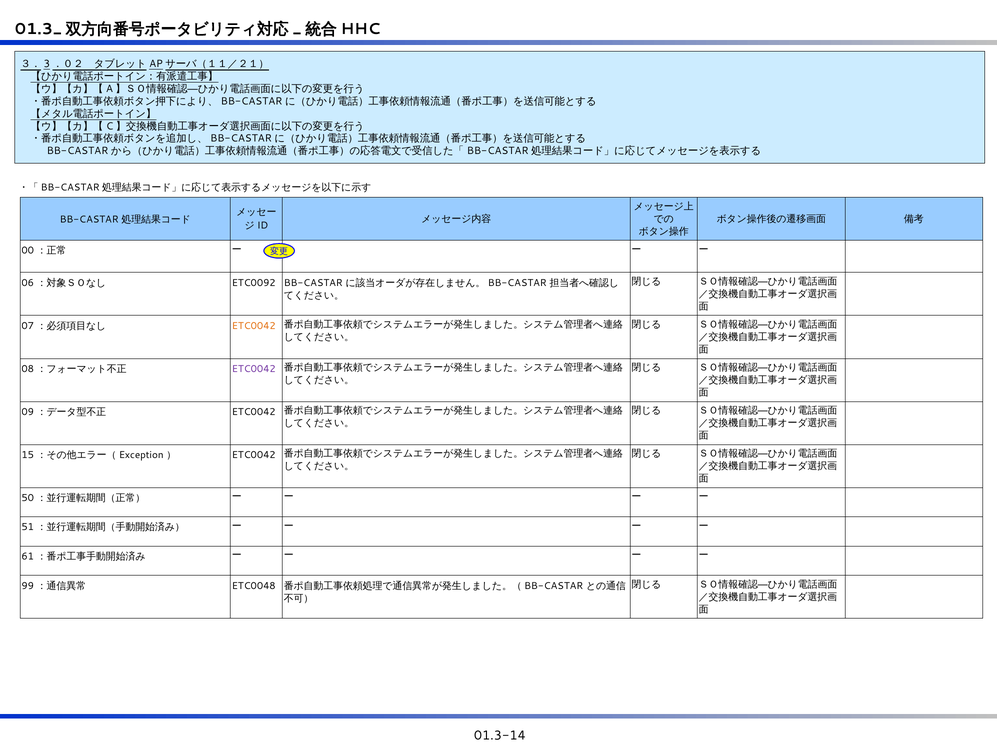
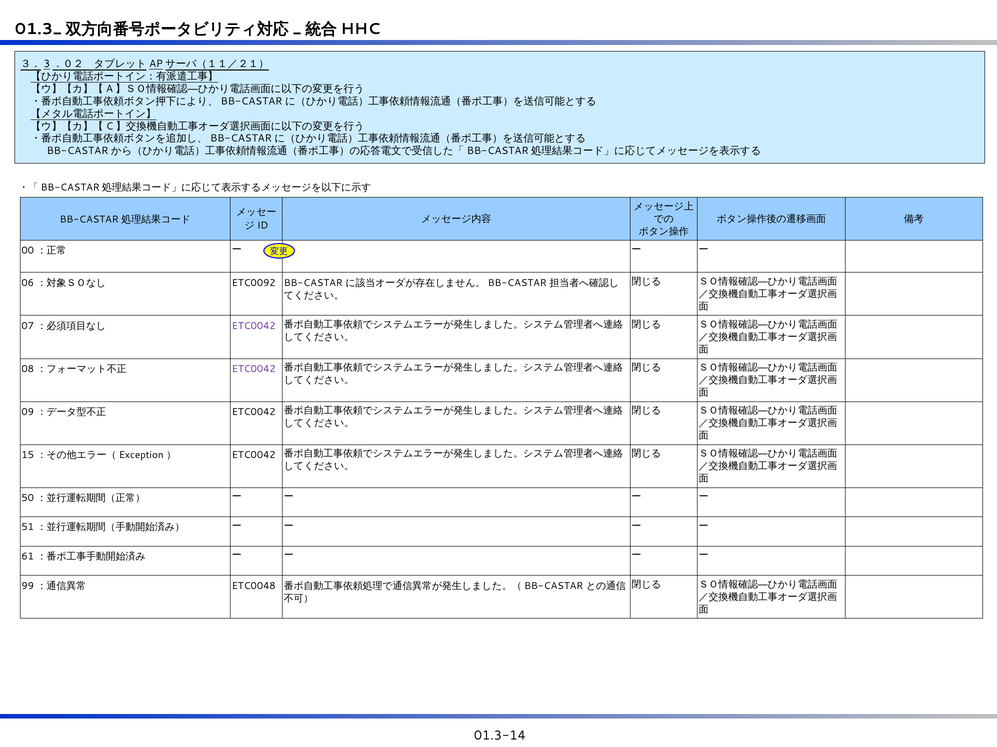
ETC0042 colour: orange -> purple (254, 326)
